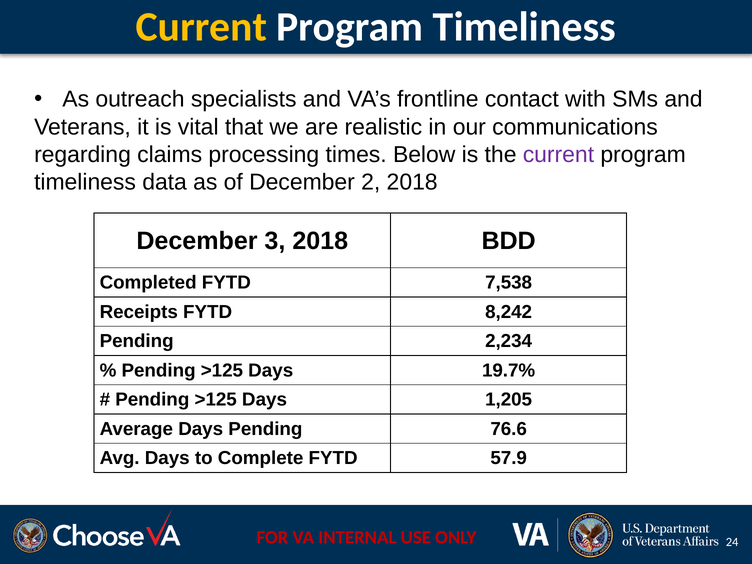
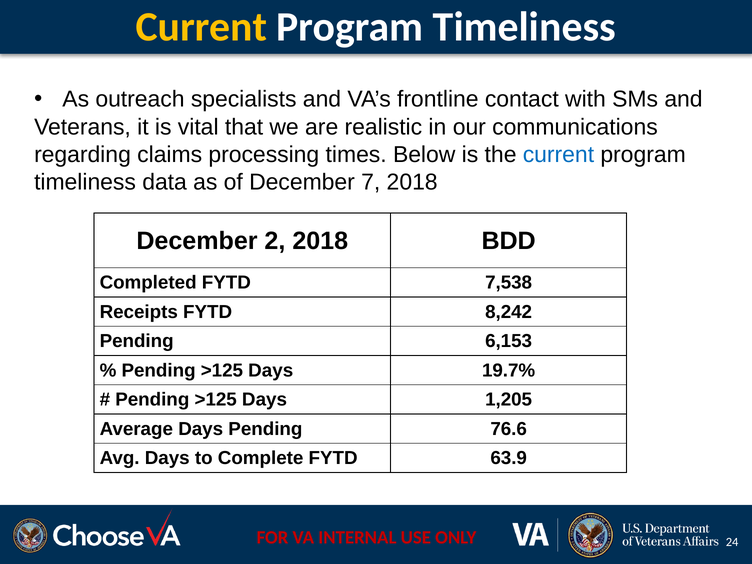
current colour: purple -> blue (558, 155)
2: 2 -> 7 (371, 182)
3: 3 -> 2 (275, 241)
2,234: 2,234 -> 6,153 (509, 341)
57.9: 57.9 -> 63.9 (509, 458)
